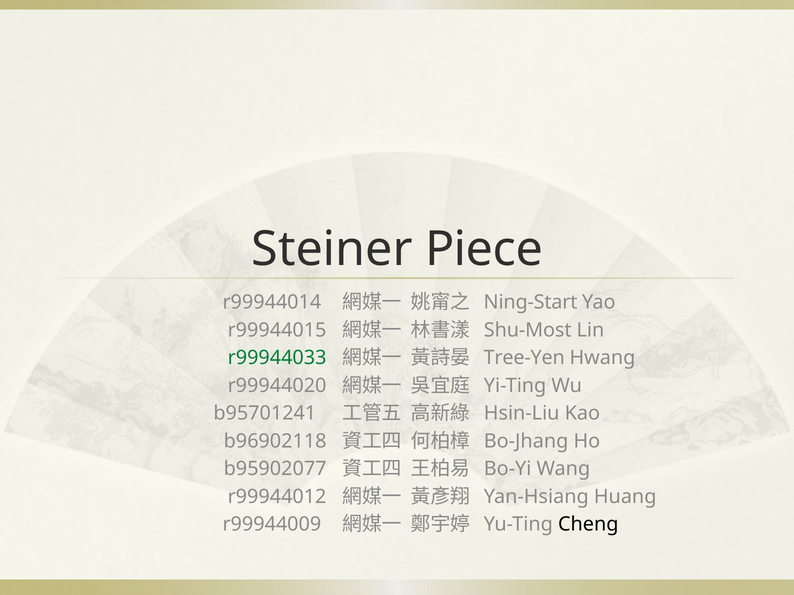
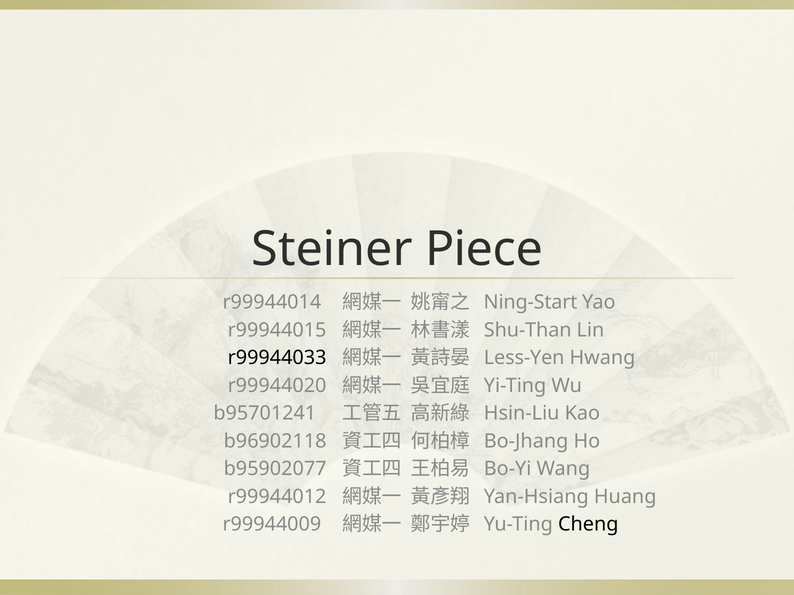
Shu-Most: Shu-Most -> Shu-Than (528, 330)
Tree-Yen: Tree-Yen -> Less-Yen (524, 358)
r99944033 colour: green -> black (277, 358)
